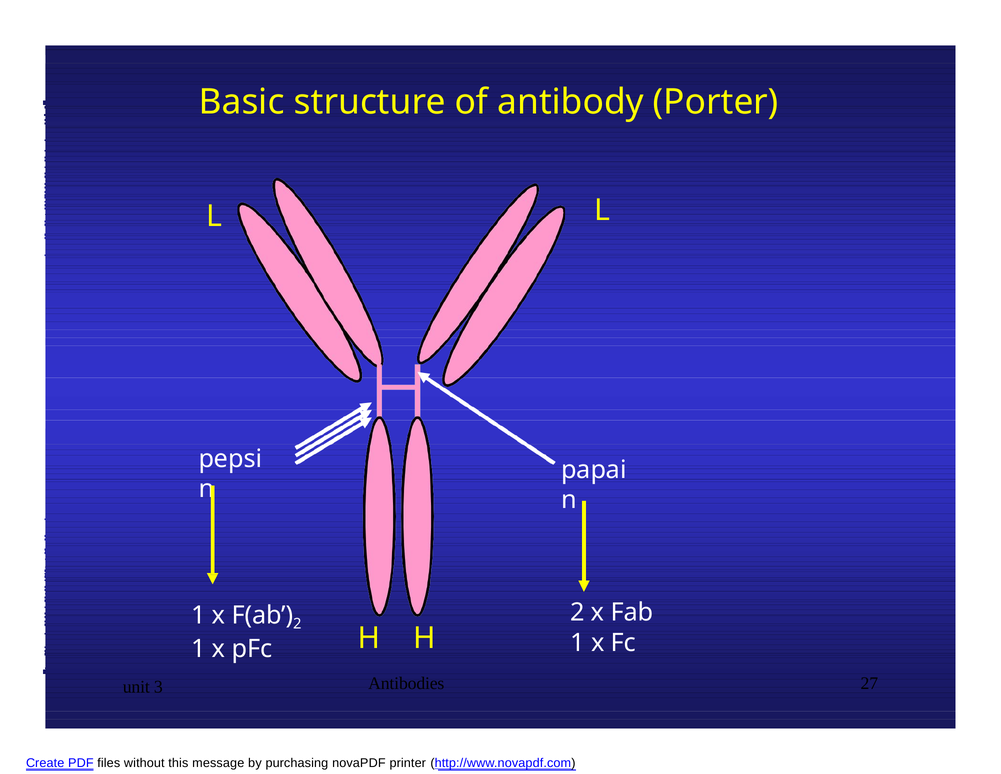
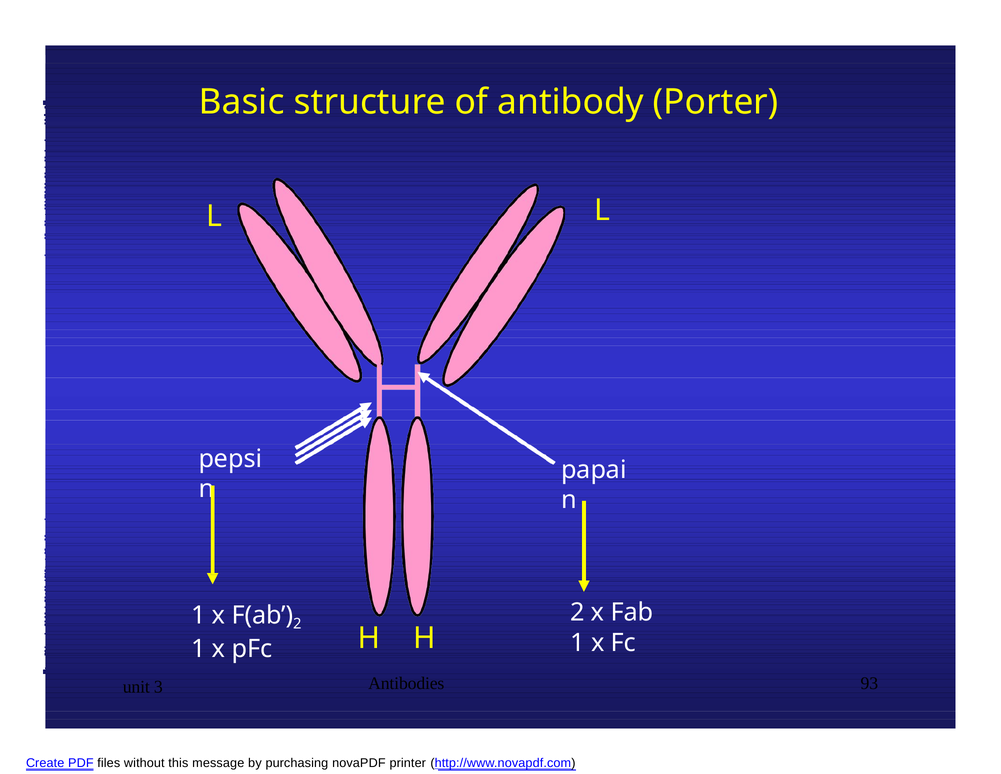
27: 27 -> 93 (869, 683)
